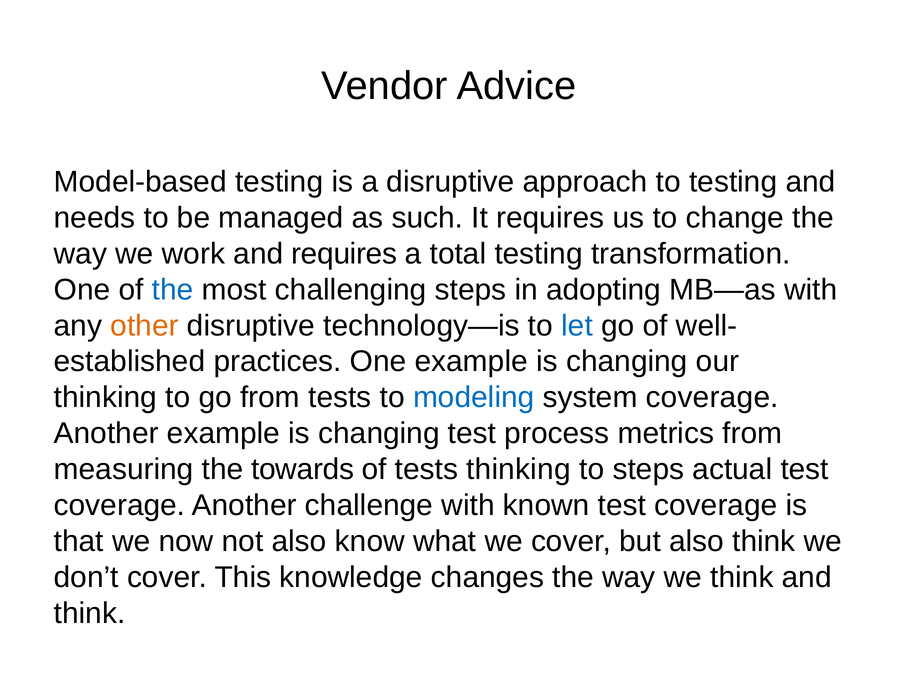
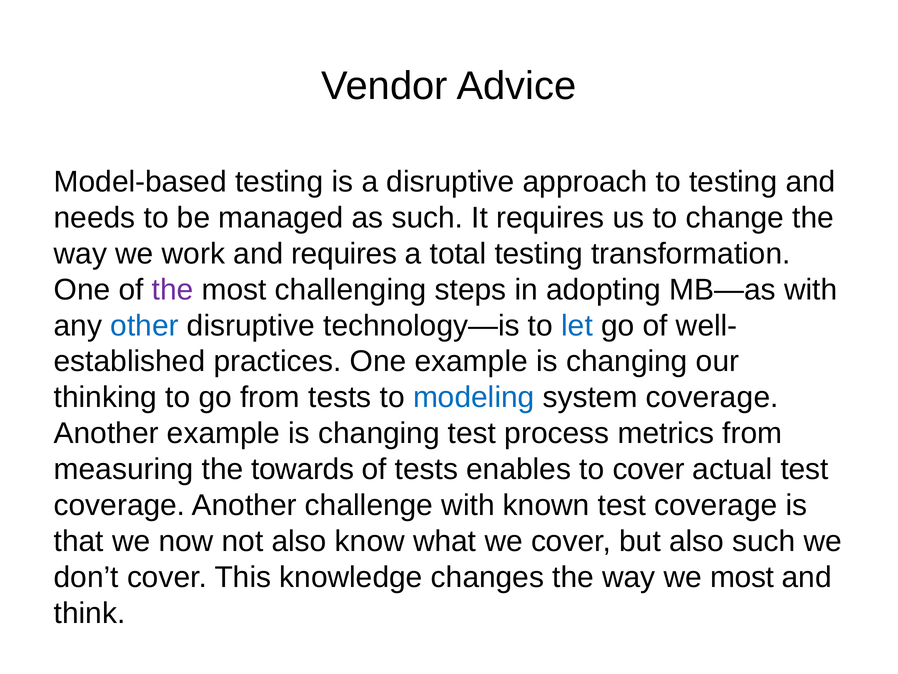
the colour: blue -> purple (173, 289)
other colour: orange -> blue (145, 325)
tests thinking: thinking -> enables (519, 469)
to steps: steps -> cover (649, 469)
also think: think -> such (764, 541)
we think: think -> most (742, 577)
